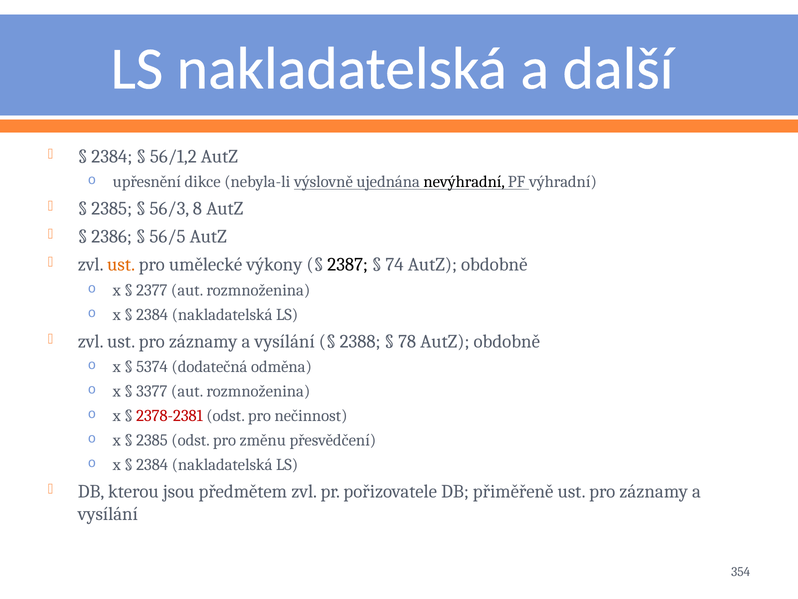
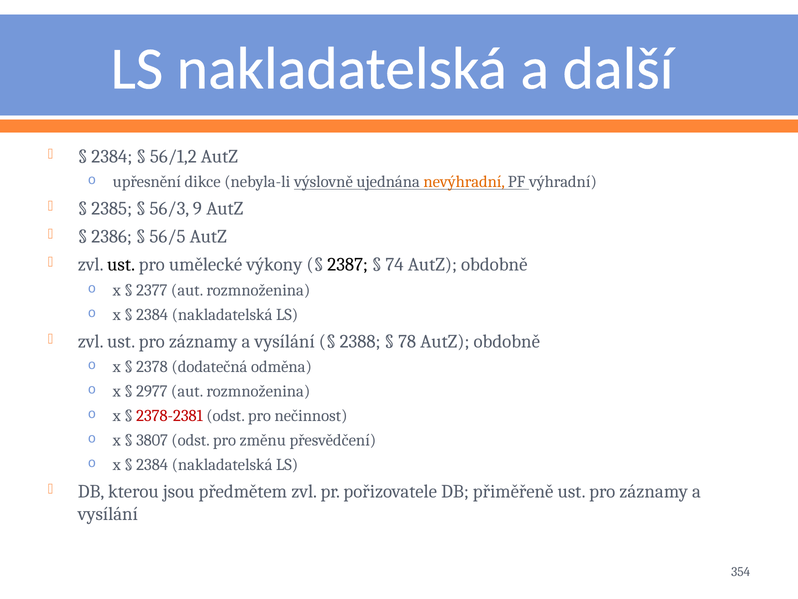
nevýhradní colour: black -> orange (464, 182)
8: 8 -> 9 (197, 209)
ust colour: orange -> black (121, 264)
5374: 5374 -> 2378 (152, 367)
3377: 3377 -> 2977 (152, 391)
2385: 2385 -> 3807 (152, 440)
